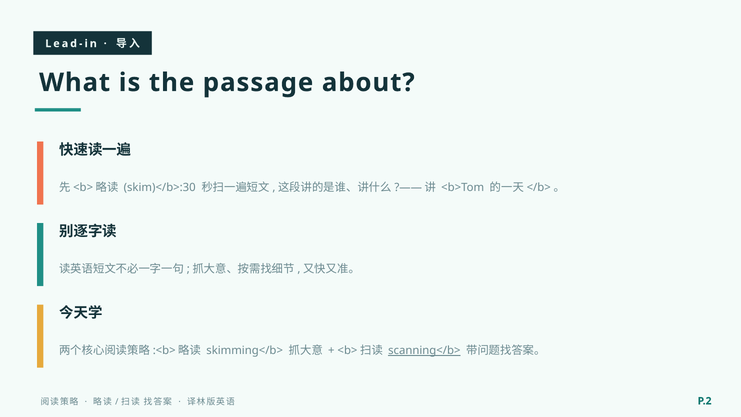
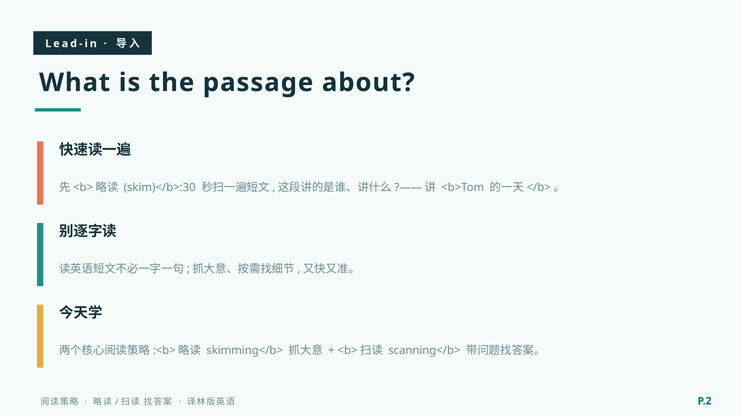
scanning</b> underline: present -> none (424, 350)
